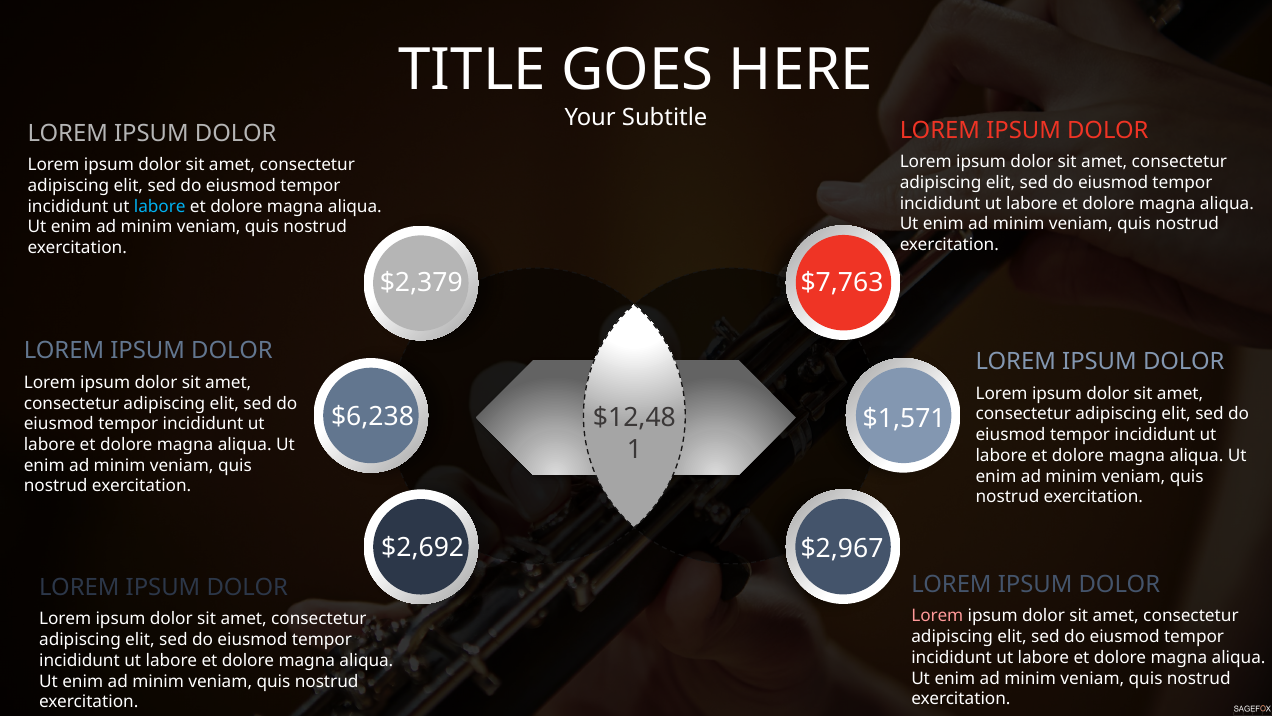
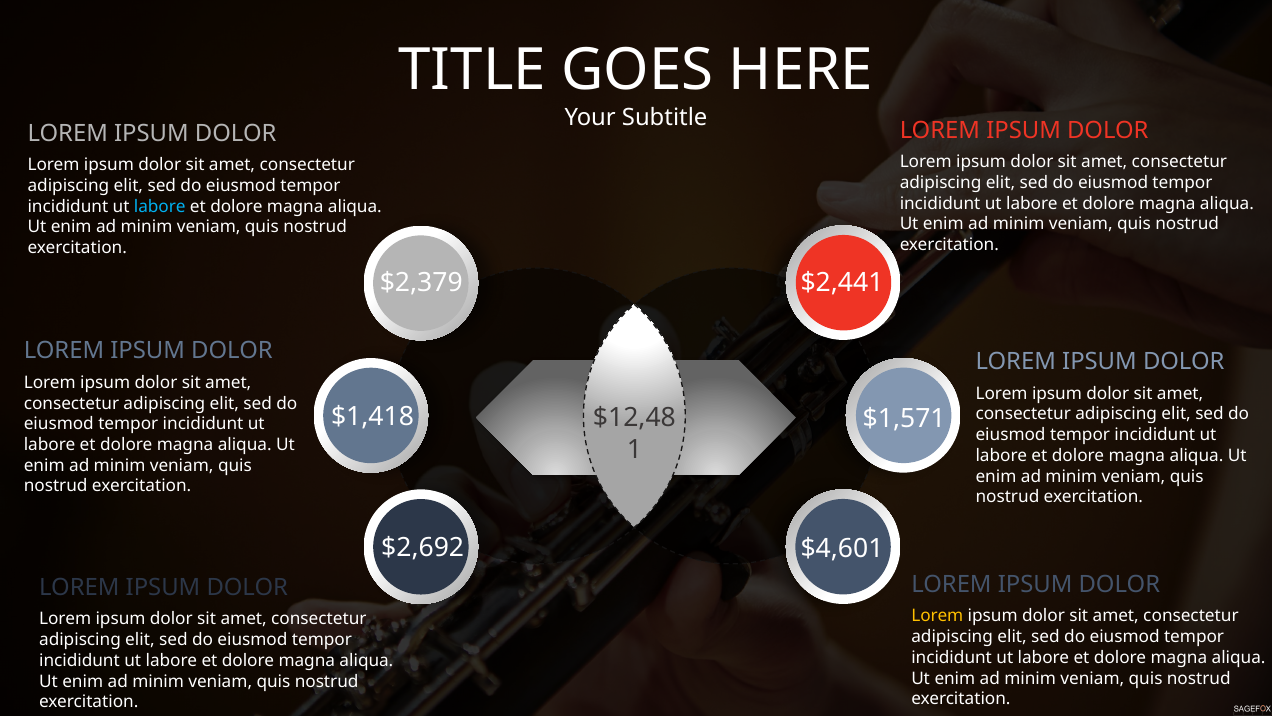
$7,763: $7,763 -> $2,441 (842, 282)
$6,238: $6,238 -> $1,418 (373, 416)
$2,967: $2,967 -> $4,601 (842, 548)
Lorem colour: pink -> yellow (937, 616)
